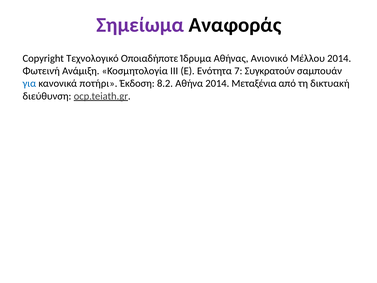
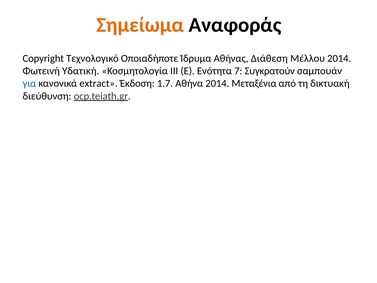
Σημείωμα colour: purple -> orange (140, 25)
Ανιονικό: Ανιονικό -> Διάθεση (269, 58)
Ανάμιξη: Ανάμιξη -> Υδατική (81, 71)
ποτήρι: ποτήρι -> extract (98, 83)
8.2: 8.2 -> 1.7 (165, 83)
